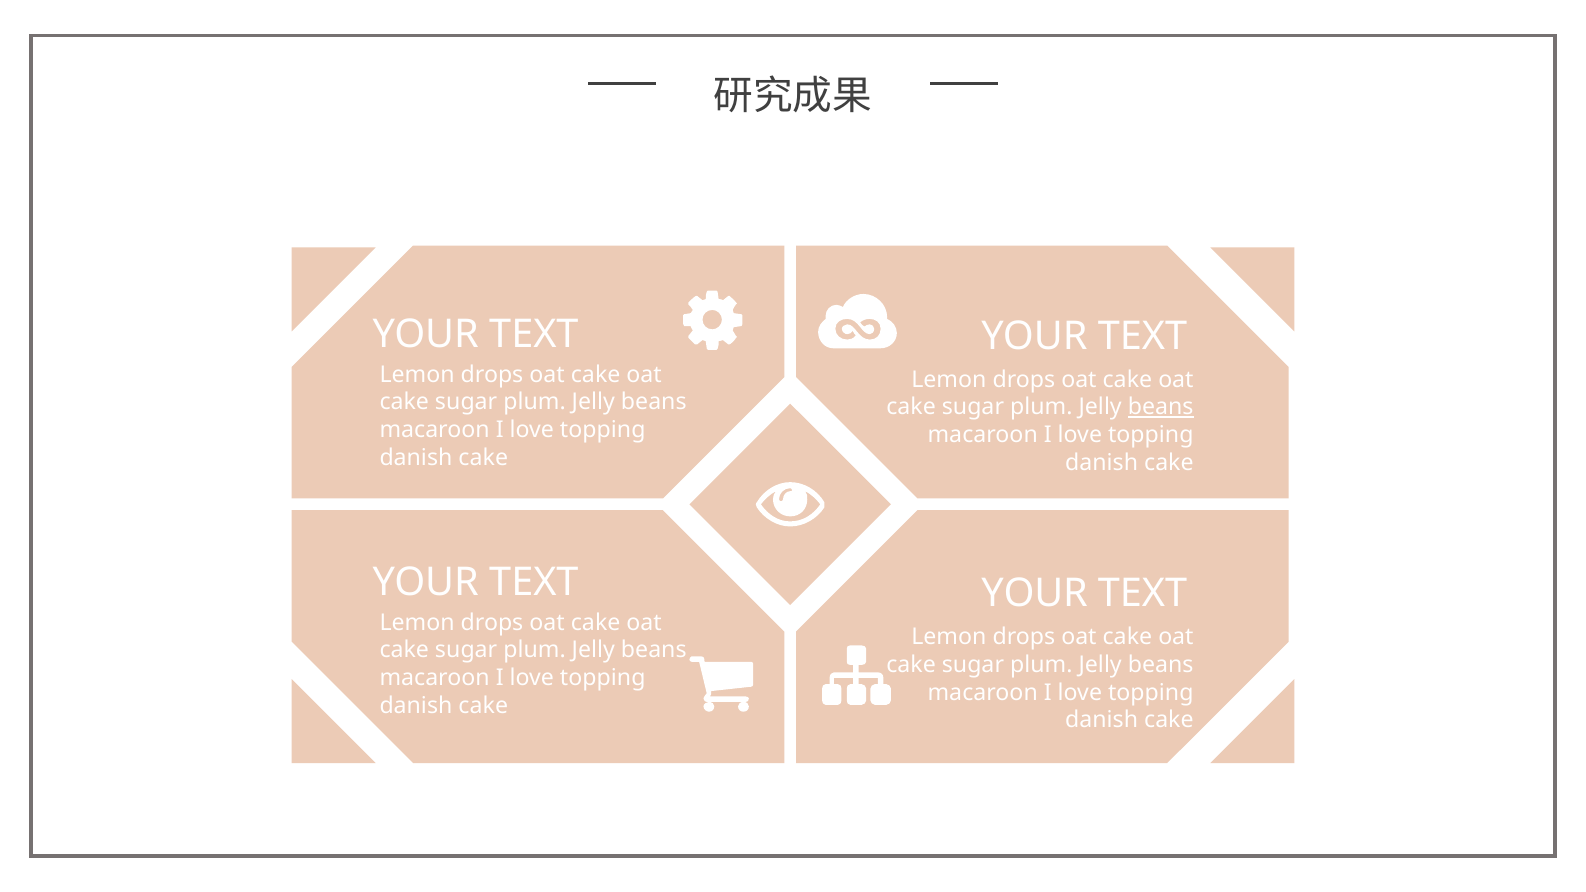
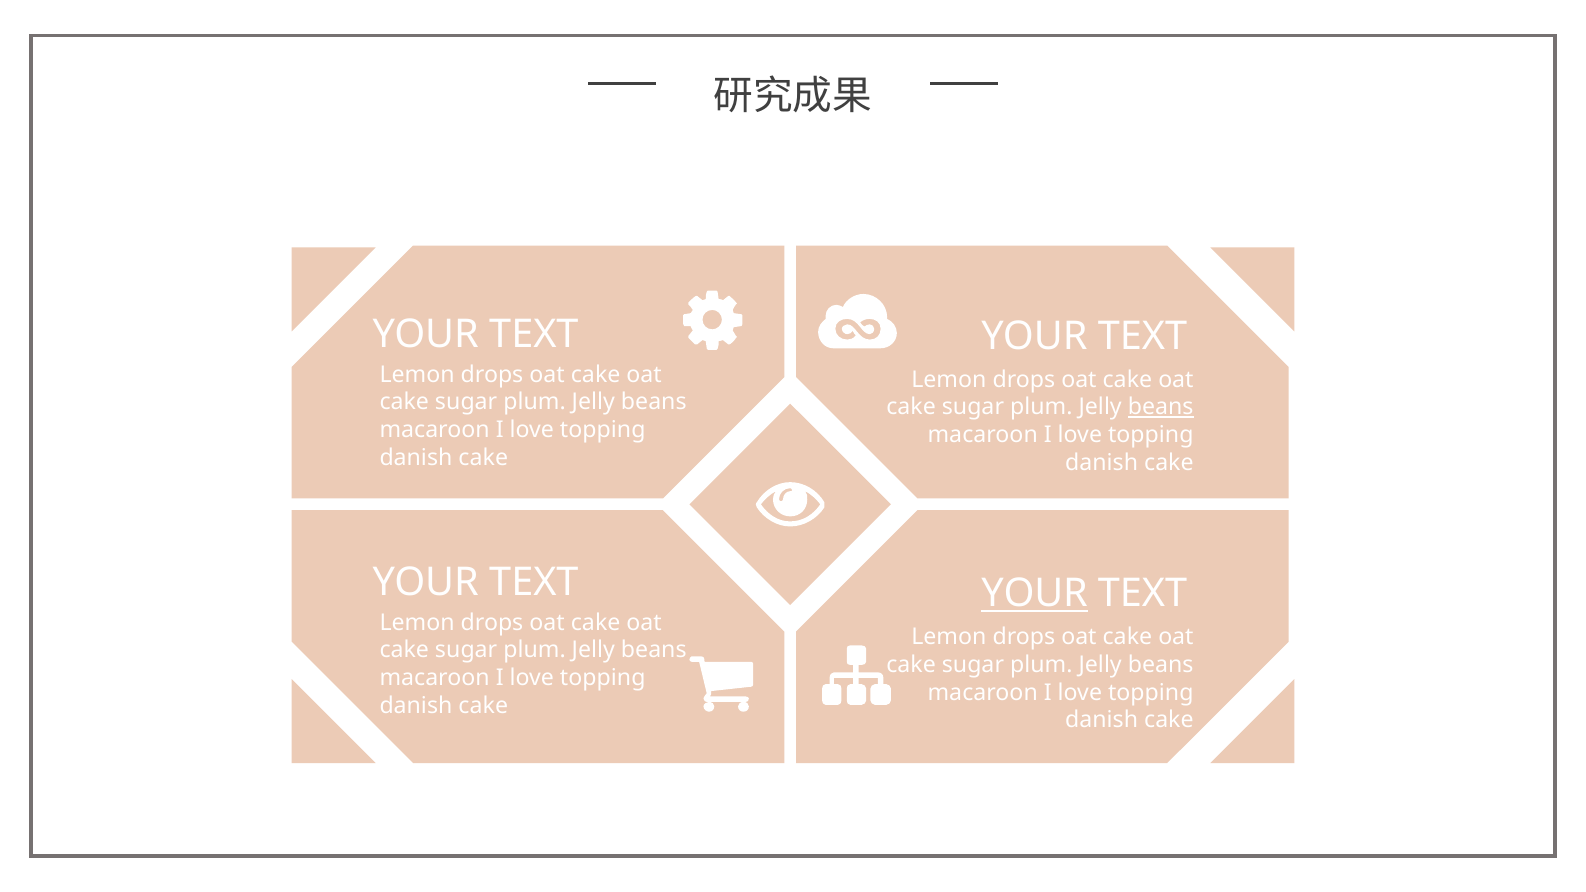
YOUR underline: none -> present (1035, 594)
